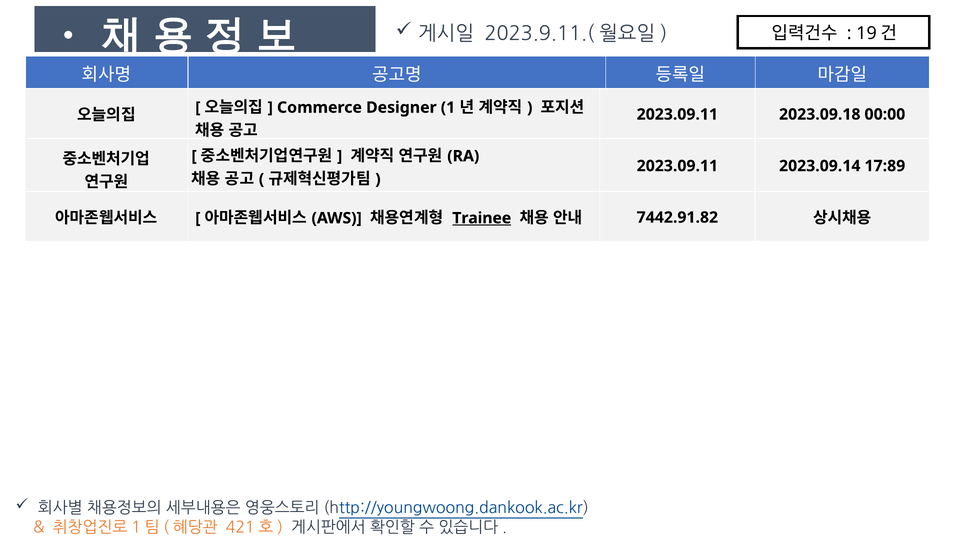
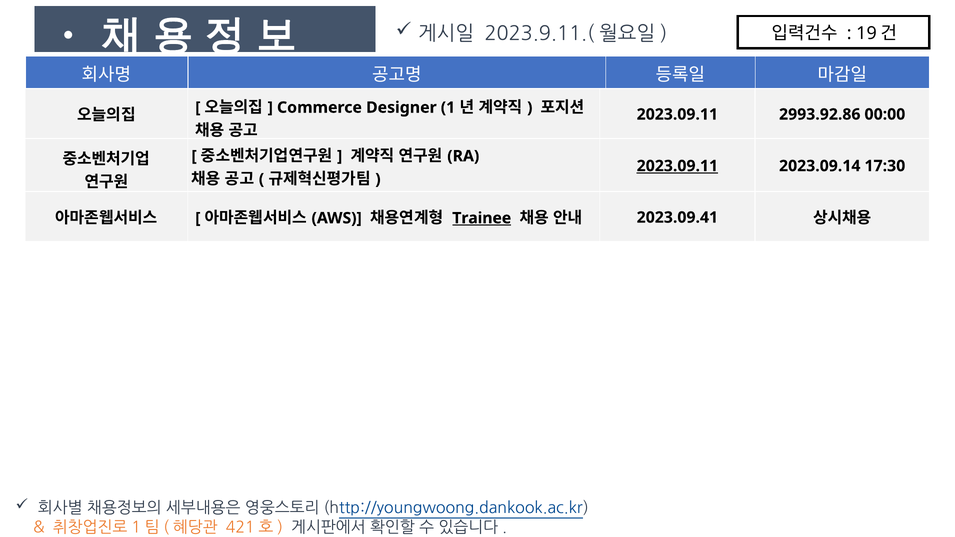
2023.09.18: 2023.09.18 -> 2993.92.86 (820, 114)
2023.09.11 underline: none -> present (677, 166)
17:89: 17:89 -> 17:30 (885, 166)
7442.91.82: 7442.91.82 -> 2023.09.41 (677, 218)
